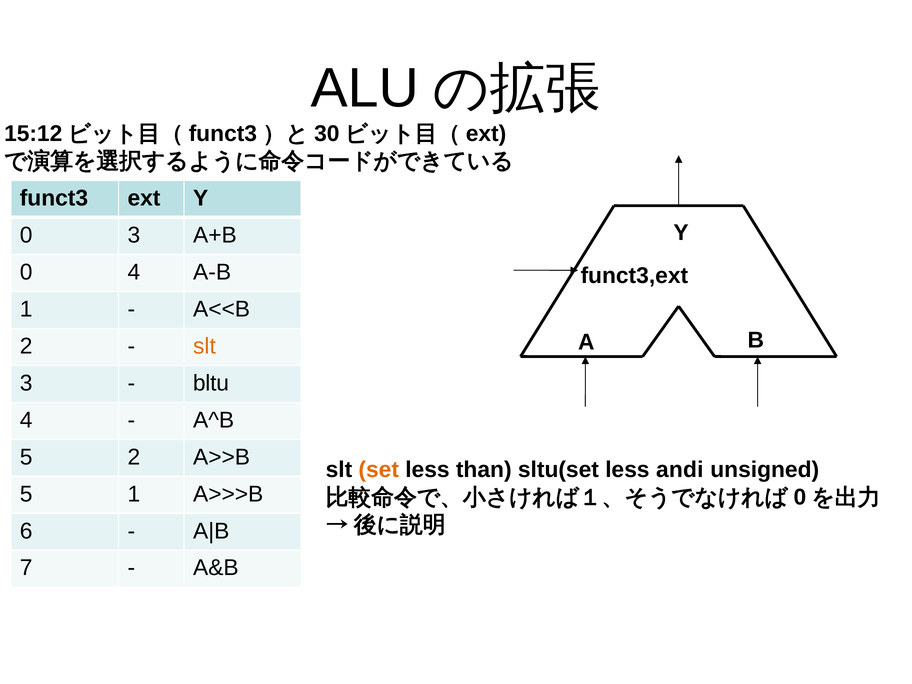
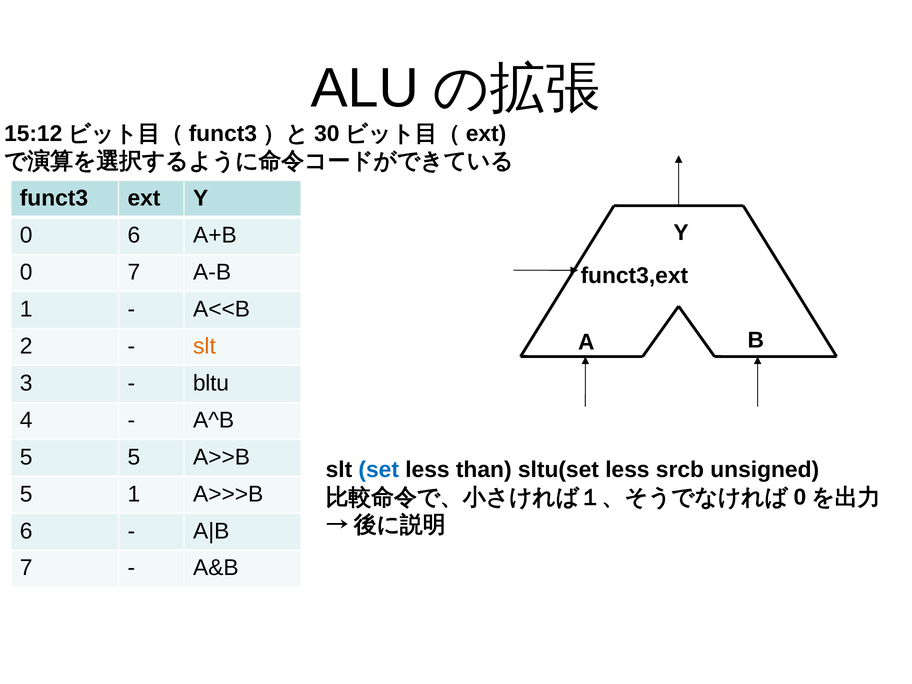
0 3: 3 -> 6 (134, 235)
0 4: 4 -> 7 (134, 272)
5 2: 2 -> 5 (134, 457)
set colour: orange -> blue (379, 470)
andi: andi -> srcb (680, 470)
